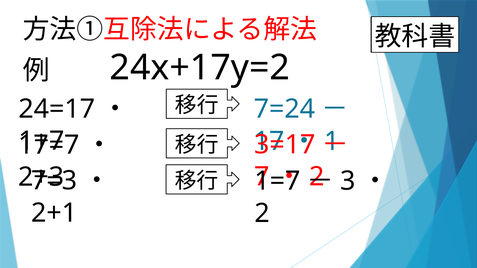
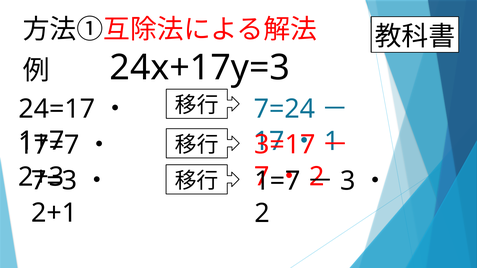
24x+17y=2: 24x+17y=2 -> 24x+17y=3 (200, 68)
